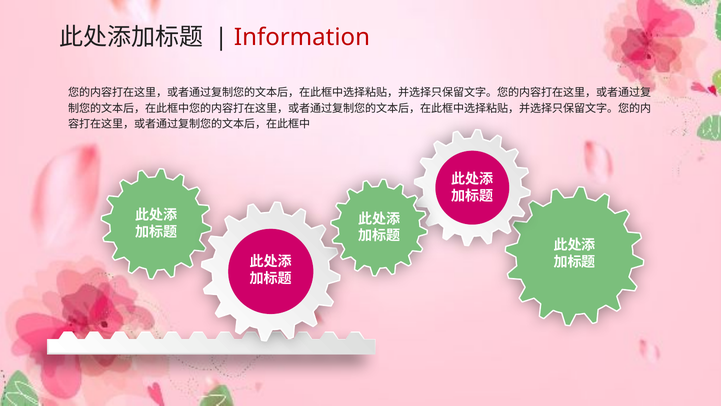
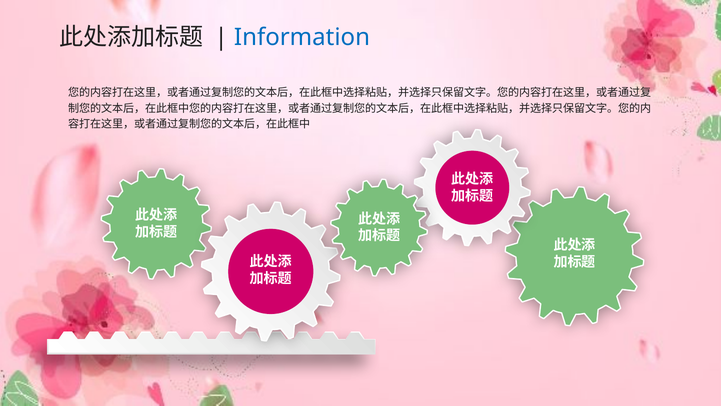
Information colour: red -> blue (302, 37)
